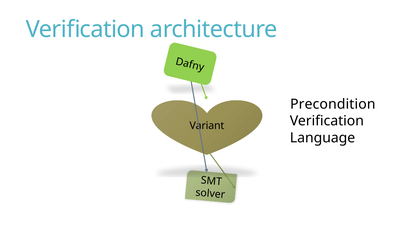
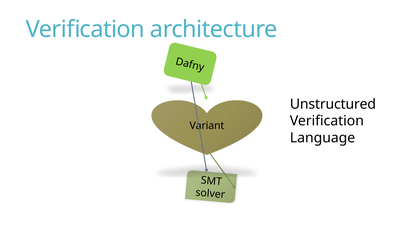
Precondition: Precondition -> Unstructured (333, 104)
